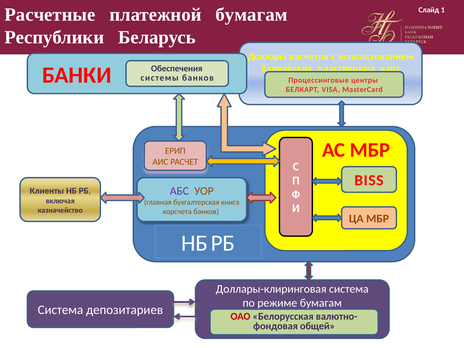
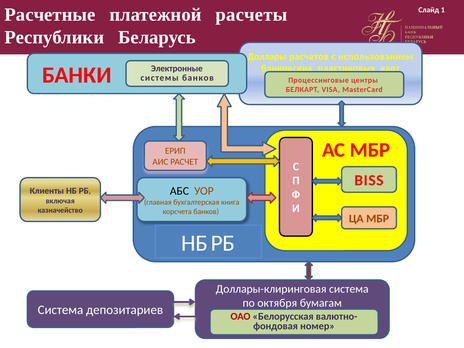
платежной бумагам: бумагам -> расчеты (251, 15)
Обеспечения: Обеспечения -> Электронные (177, 69)
АБС colour: purple -> black (179, 191)
режиме: режиме -> октября (277, 303)
общей: общей -> номер (318, 326)
